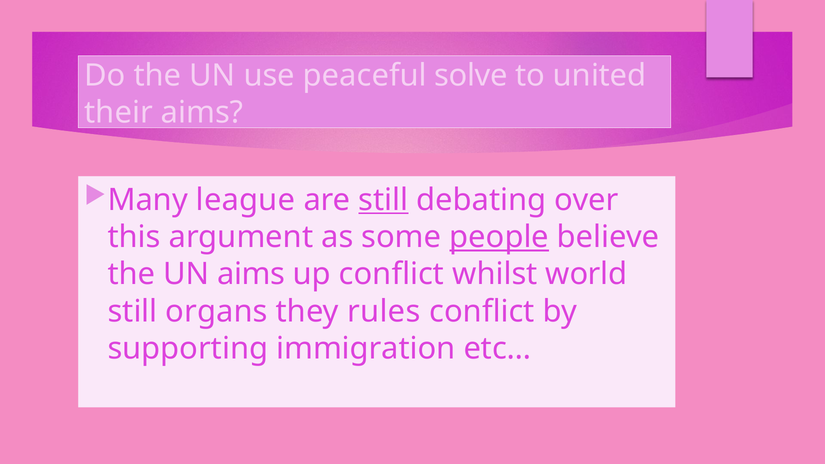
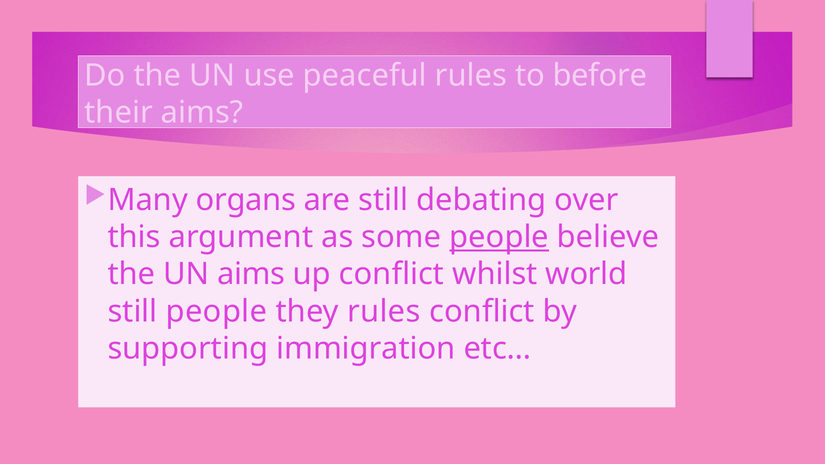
peaceful solve: solve -> rules (471, 75)
united: united -> before (600, 75)
league: league -> organs (246, 200)
still underline: present -> none (383, 200)
still organs: organs -> people (216, 311)
